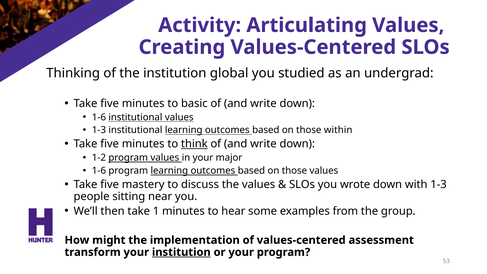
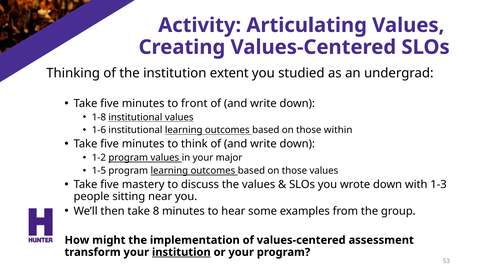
global: global -> extent (229, 73)
basic: basic -> front (194, 103)
1-6: 1-6 -> 1-8 (99, 117)
1-3: 1-3 -> 1-6 (99, 130)
think underline: present -> none (194, 144)
1-6: 1-6 -> 1-5 (99, 171)
1: 1 -> 8 (156, 211)
